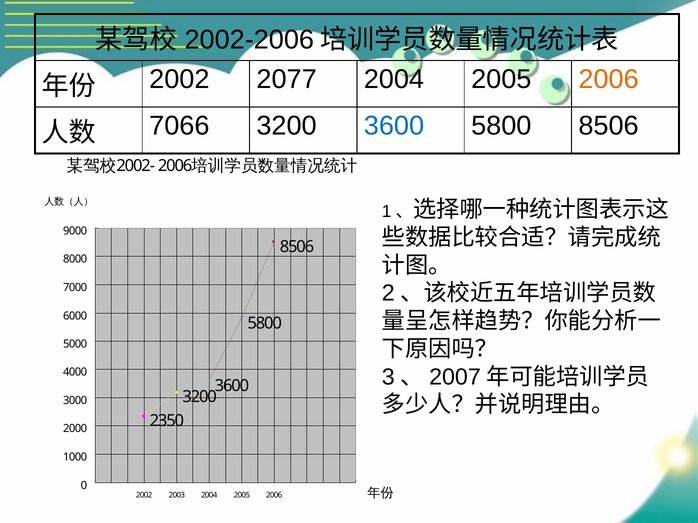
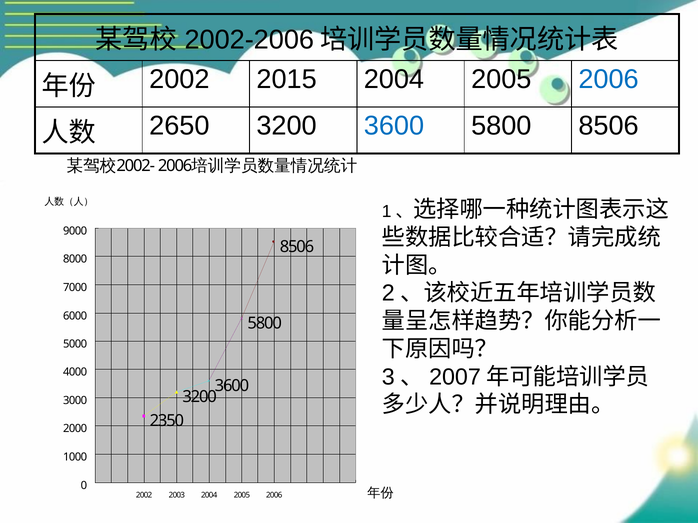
2077: 2077 -> 2015 (287, 80)
2006 colour: orange -> blue (609, 80)
7066: 7066 -> 2650 (179, 126)
